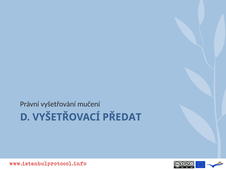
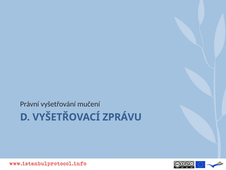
PŘEDAT: PŘEDAT -> ZPRÁVU (122, 117)
